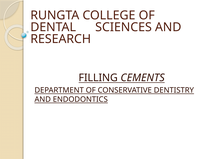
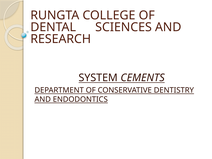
FILLING: FILLING -> SYSTEM (98, 78)
